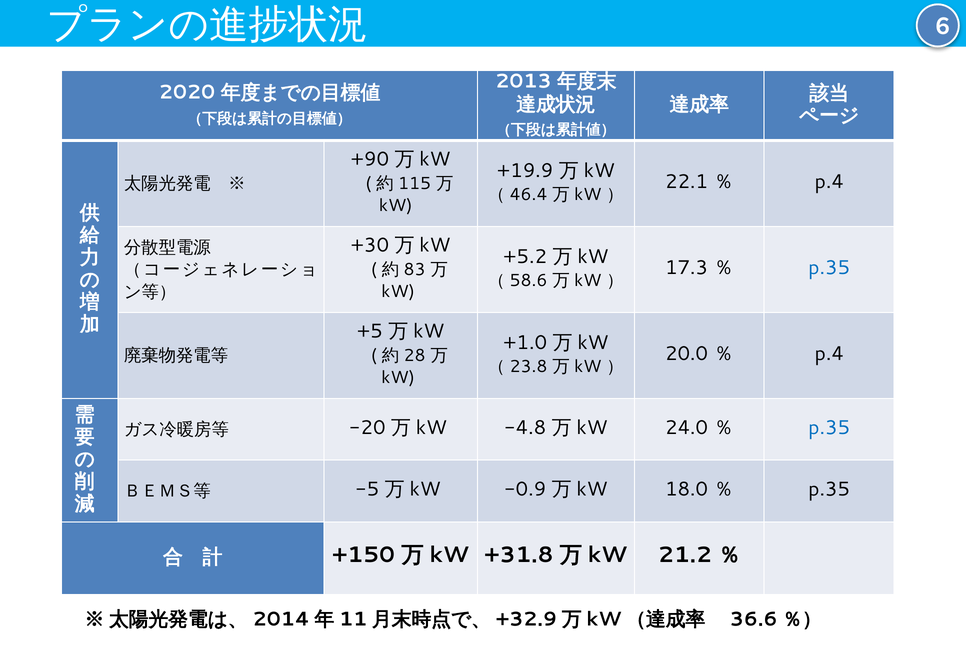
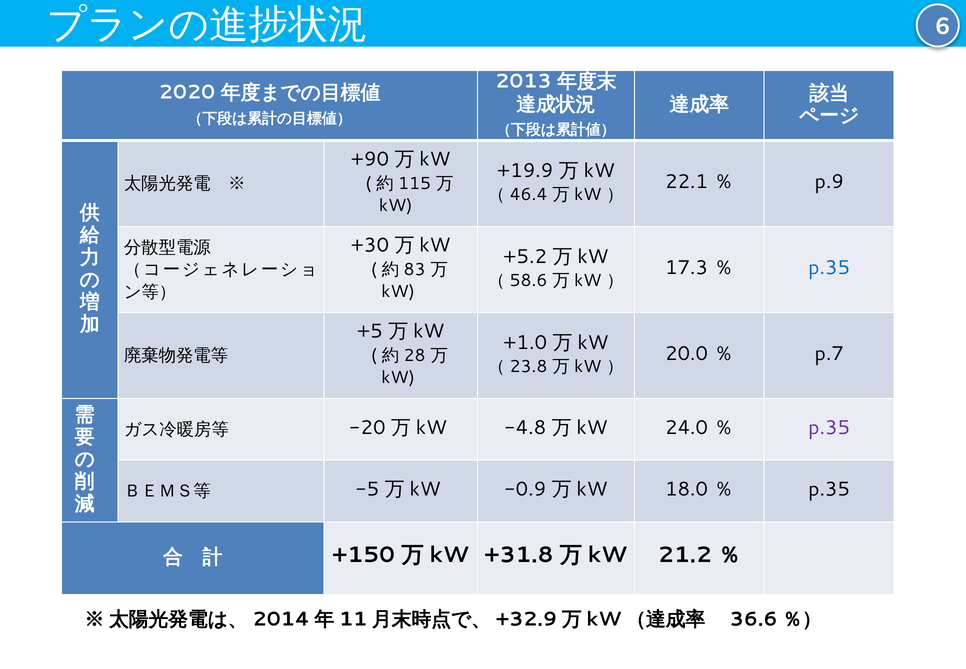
p.4: p.4 -> p.9 (829, 182)
p.4: p.4 -> p.7 (829, 354)
p.35 colour: blue -> purple (829, 427)
